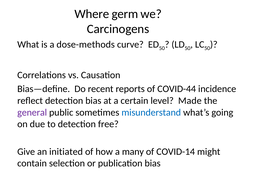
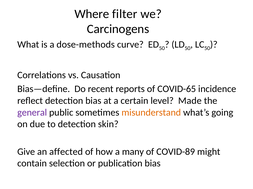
germ: germ -> filter (125, 14)
COVID-44: COVID-44 -> COVID-65 (177, 89)
misunderstand colour: blue -> orange (151, 113)
free: free -> skin (108, 125)
initiated: initiated -> affected (66, 152)
COVID-14: COVID-14 -> COVID-89 (176, 152)
